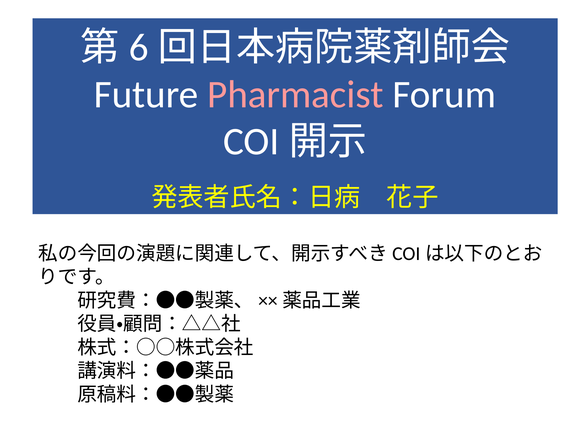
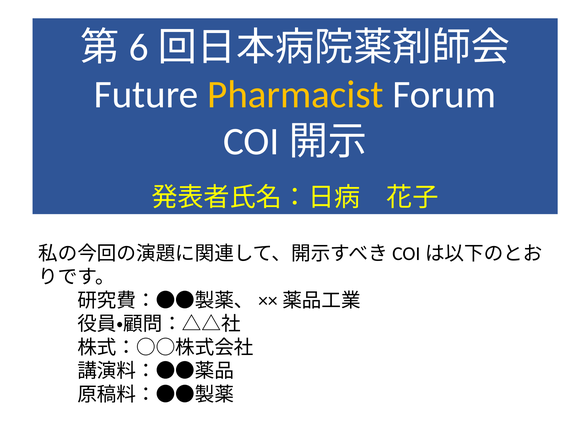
Pharmacist colour: pink -> yellow (295, 94)
